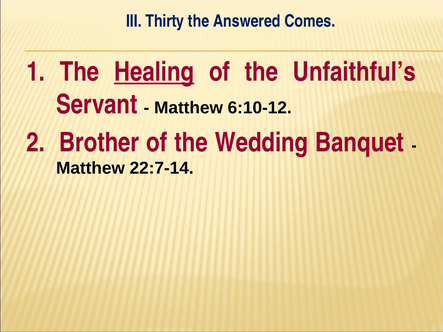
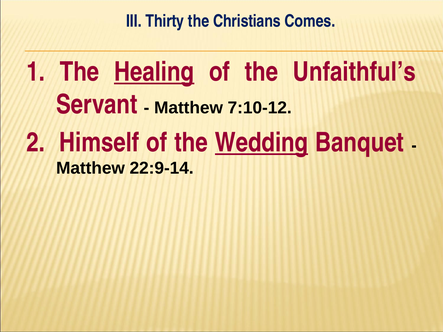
Answered: Answered -> Christians (247, 21)
6:10-12: 6:10-12 -> 7:10-12 (260, 108)
Brother: Brother -> Himself (99, 143)
Wedding underline: none -> present (262, 143)
22:7-14: 22:7-14 -> 22:9-14 (162, 168)
